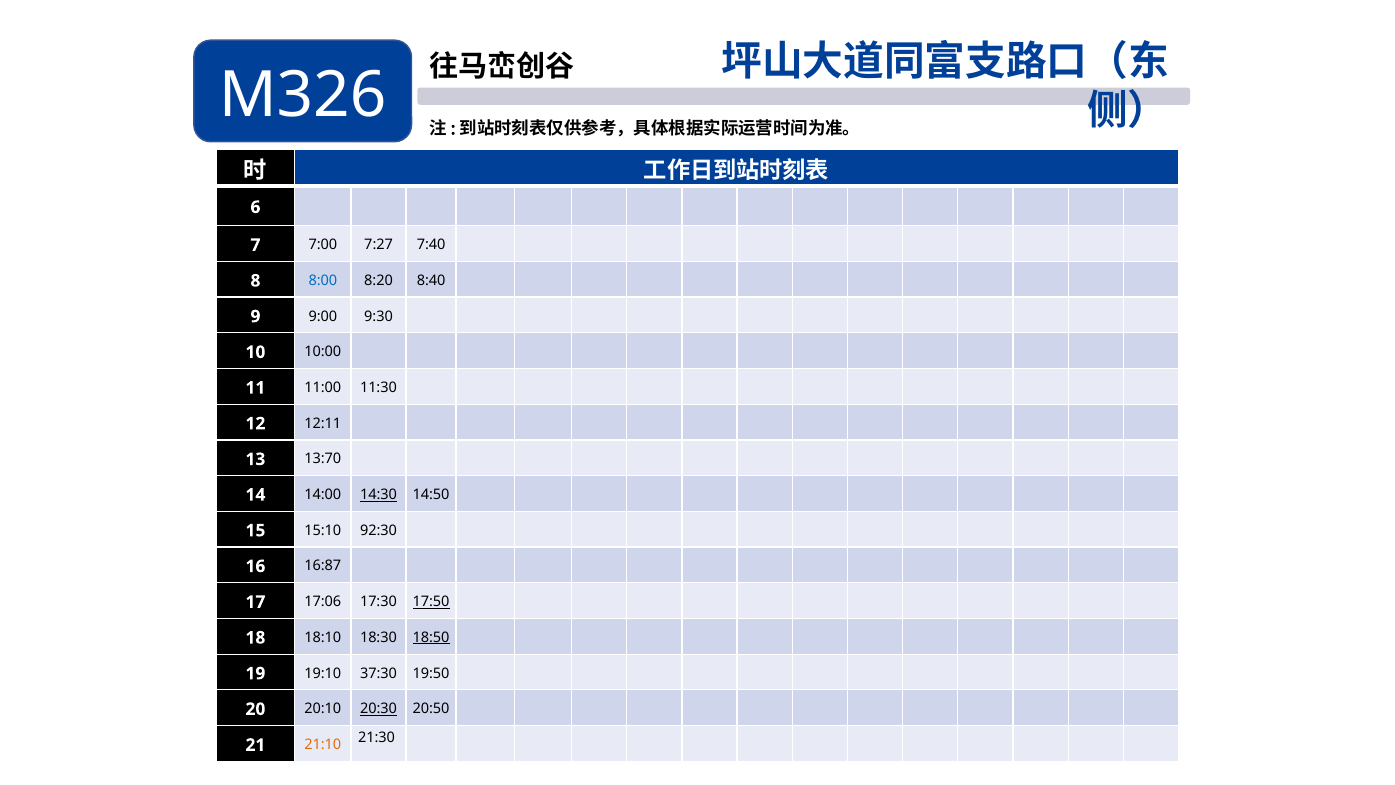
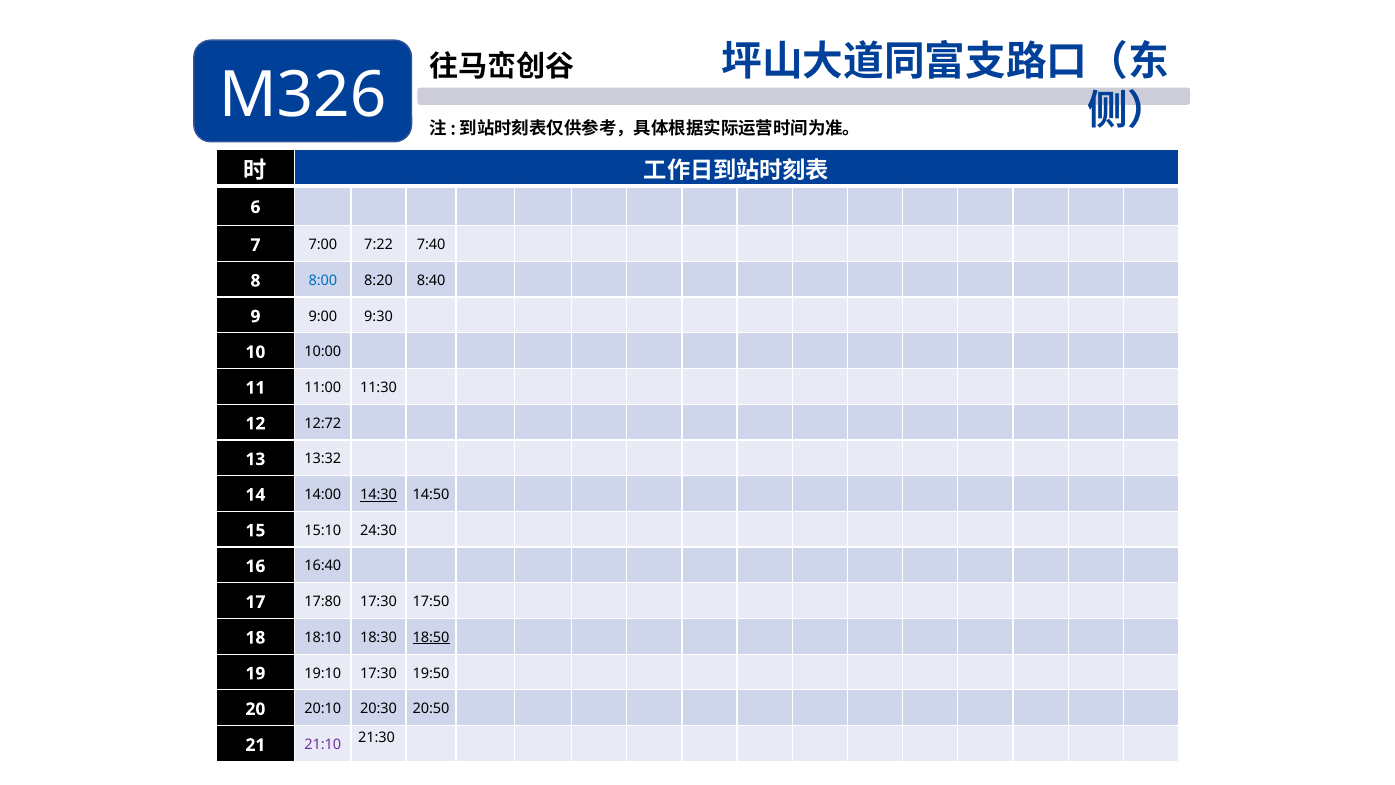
7:27: 7:27 -> 7:22 (379, 245)
12:11: 12:11 -> 12:72 (323, 423)
13:70: 13:70 -> 13:32 (323, 459)
92:30: 92:30 -> 24:30 (379, 530)
16:87: 16:87 -> 16:40 (323, 566)
17:06: 17:06 -> 17:80 (323, 602)
17:50 underline: present -> none (431, 602)
19:10 37:30: 37:30 -> 17:30 (379, 673)
20:30 underline: present -> none (379, 709)
21:10 colour: orange -> purple (323, 745)
